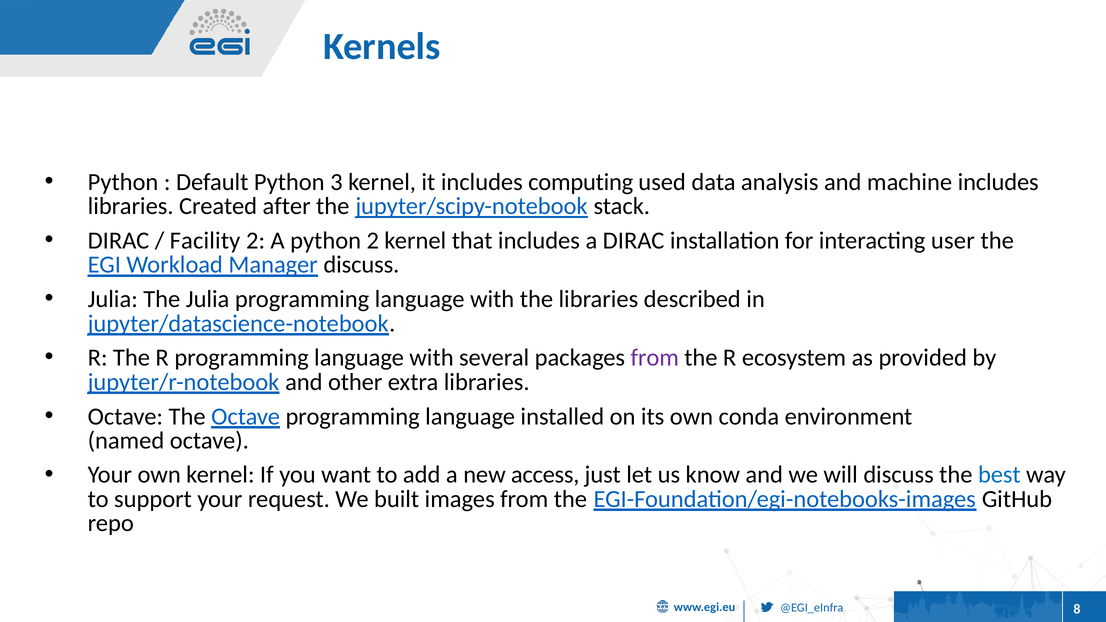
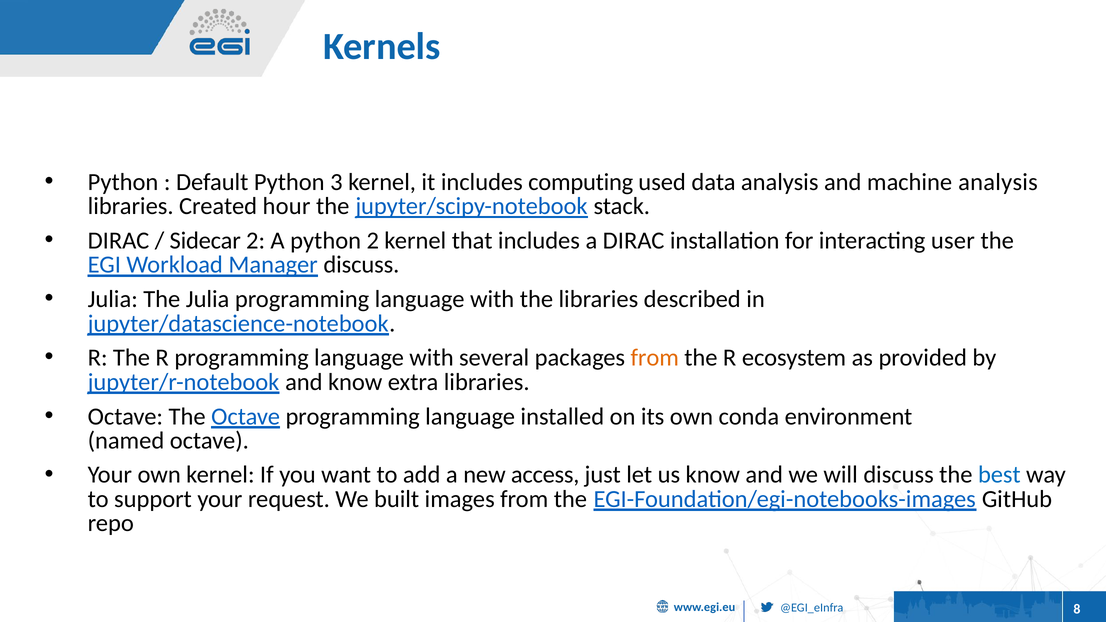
machine includes: includes -> analysis (998, 182)
after: after -> hour (287, 206)
Facility: Facility -> Sidecar (205, 241)
from colour: purple -> orange (655, 358)
and other: other -> know (355, 382)
